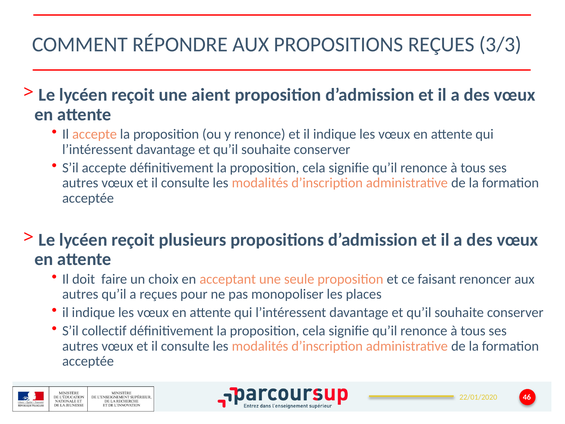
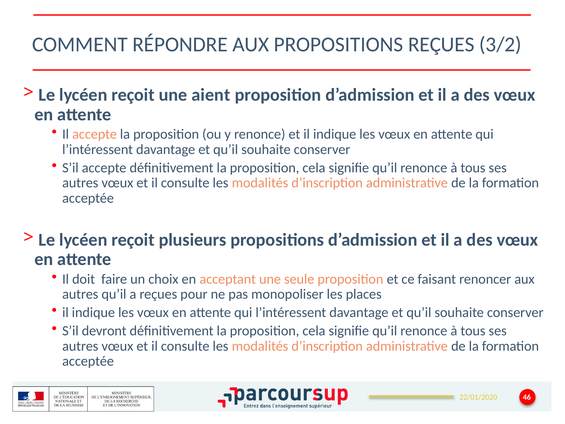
3/3: 3/3 -> 3/2 (500, 44)
collectif: collectif -> devront (104, 331)
